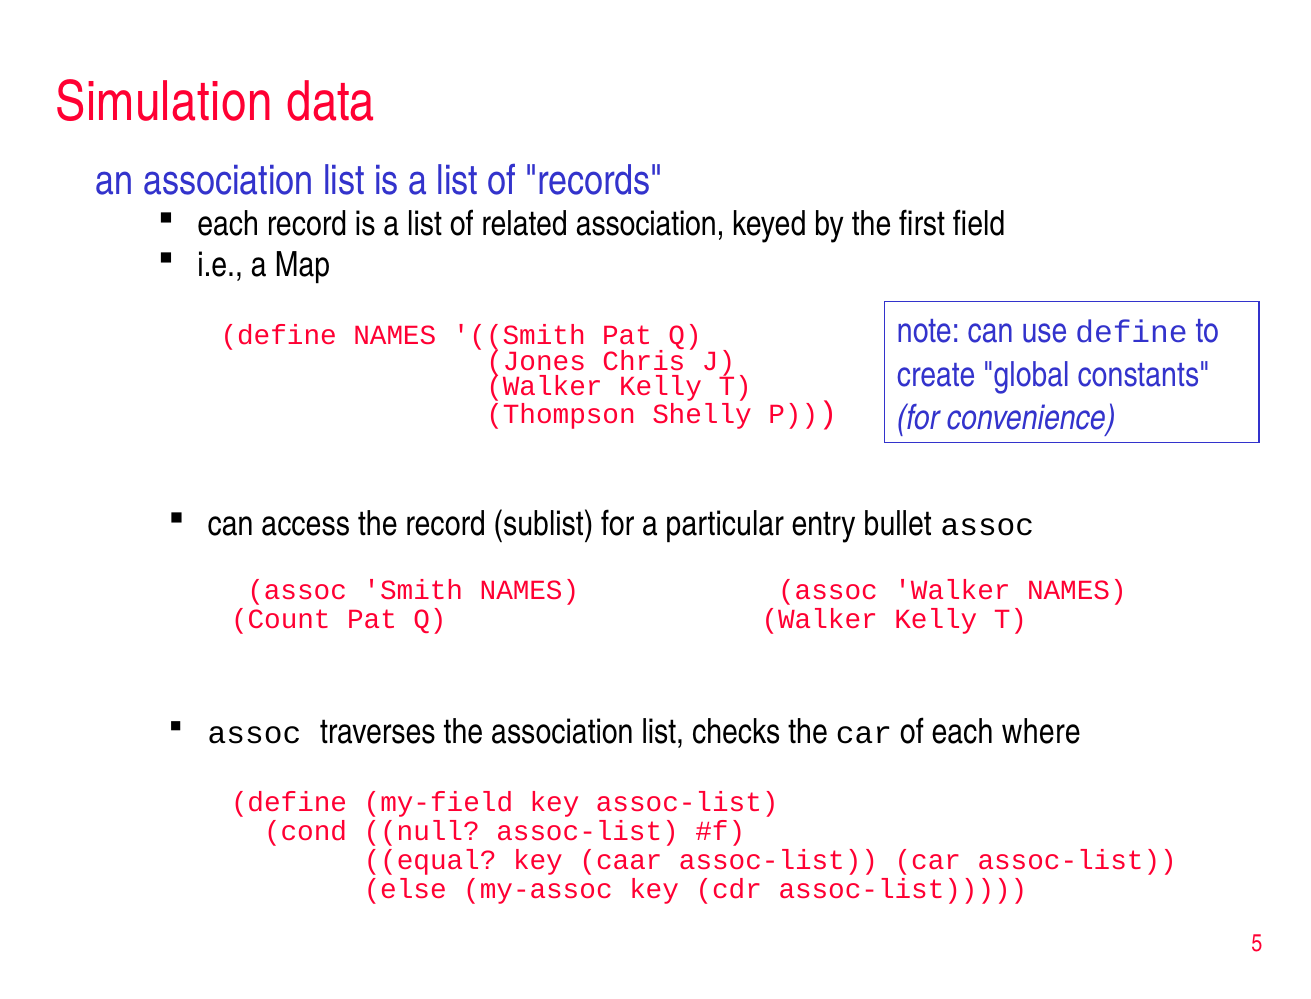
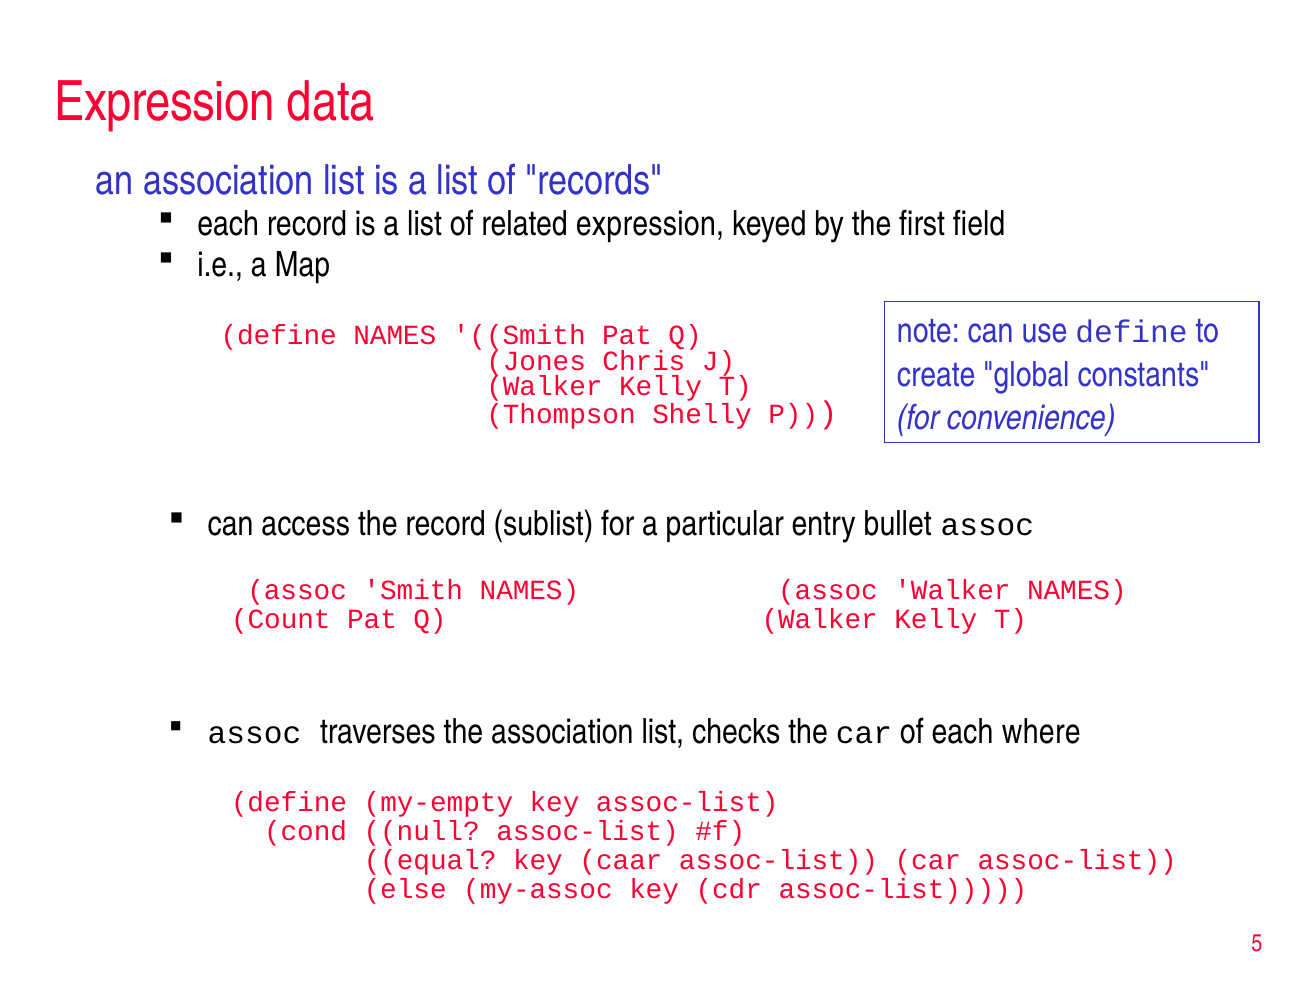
Simulation: Simulation -> Expression (164, 103)
related association: association -> expression (650, 224)
my-field: my-field -> my-empty (438, 802)
